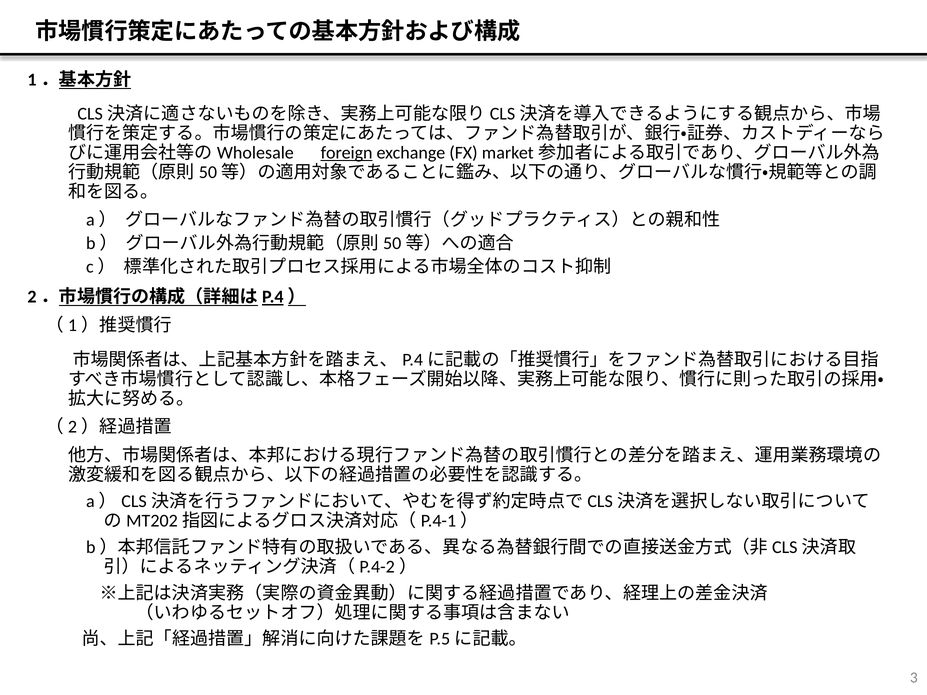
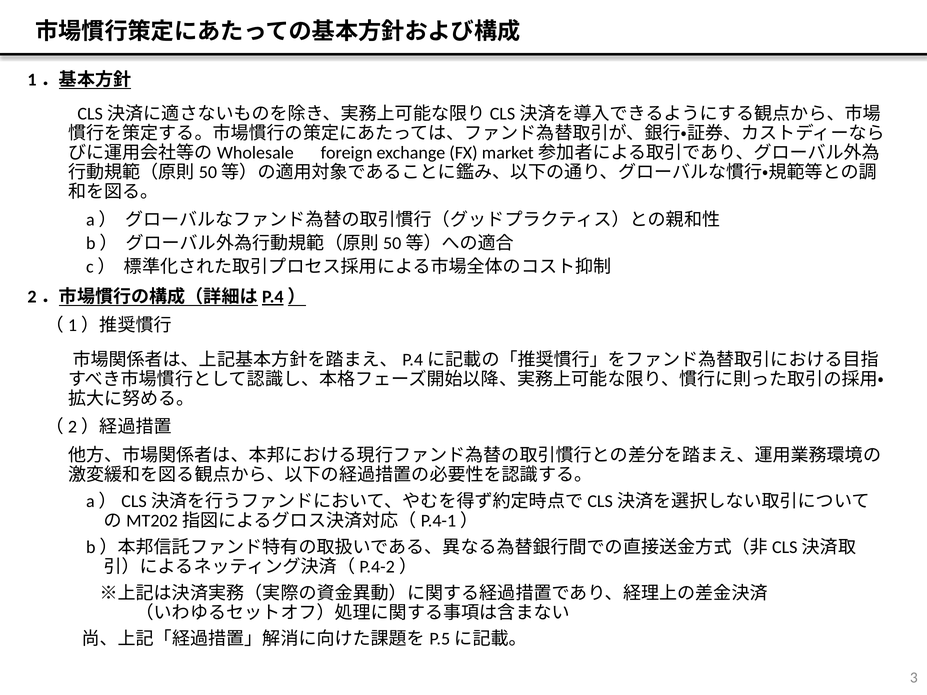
foreign underline: present -> none (347, 153)
